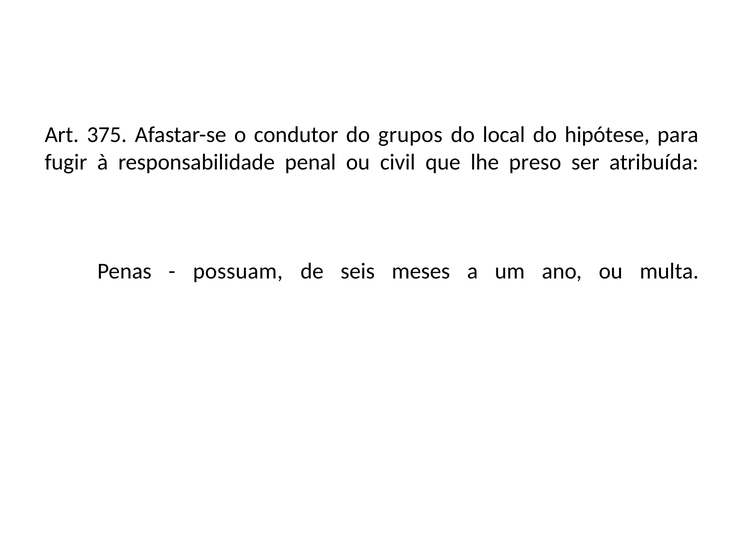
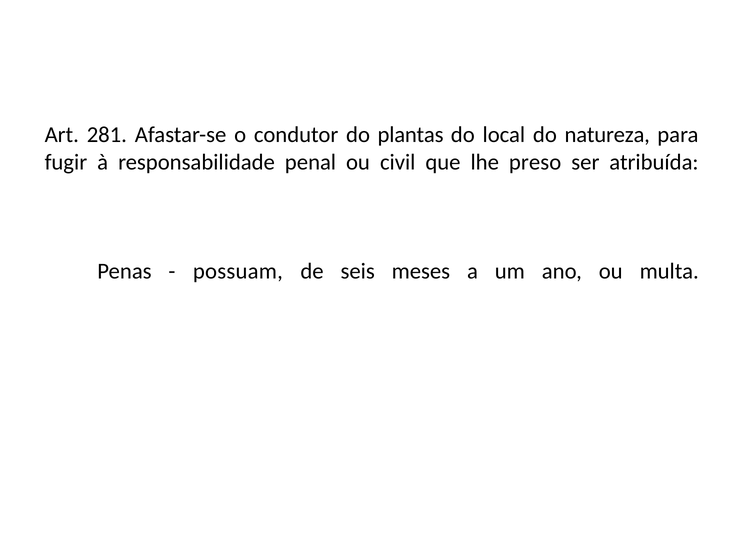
375: 375 -> 281 (107, 135)
grupos: grupos -> plantas (411, 135)
hipótese: hipótese -> natureza (607, 135)
